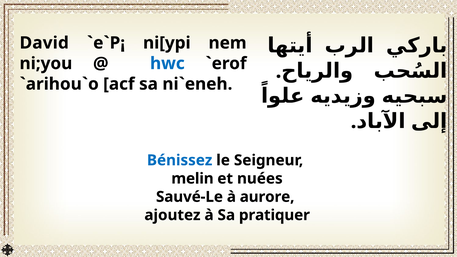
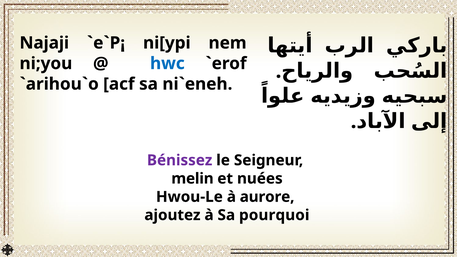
David: David -> Najaji (44, 43)
Bénissez colour: blue -> purple (180, 160)
Sauvé-Le: Sauvé-Le -> Hwou-Le (189, 197)
pratiquer: pratiquer -> pourquoi (274, 215)
